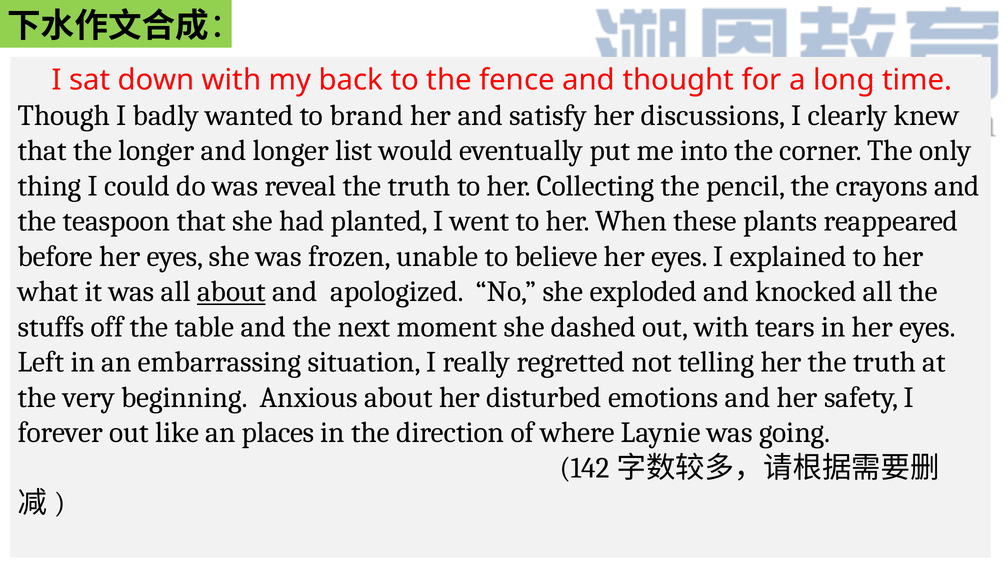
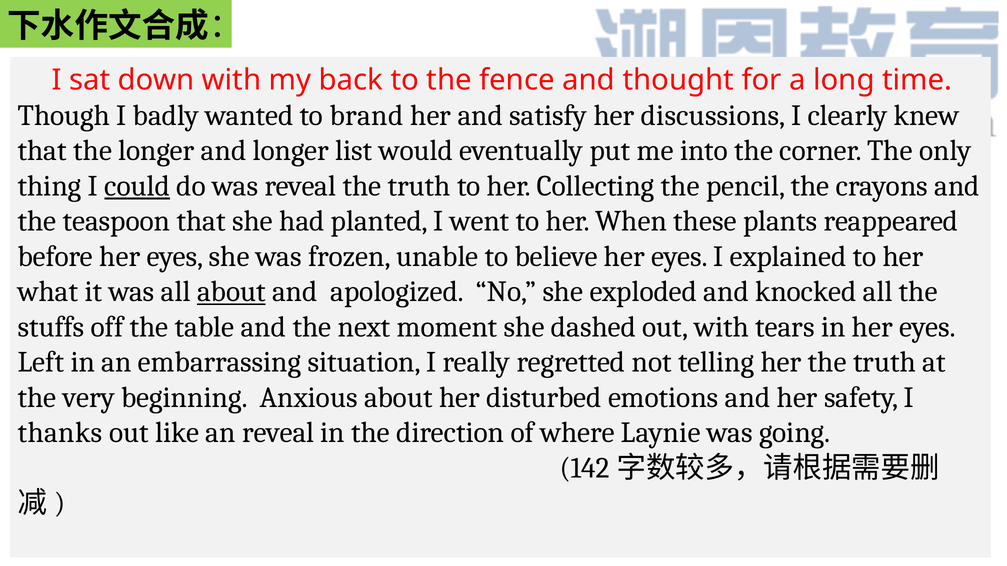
could underline: none -> present (137, 186)
forever: forever -> thanks (60, 433)
an places: places -> reveal (278, 433)
